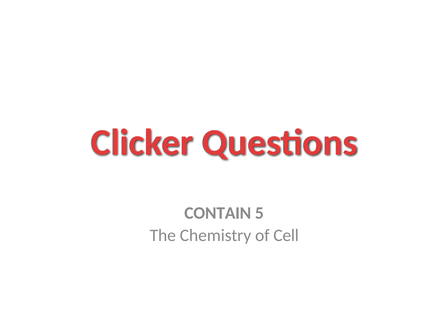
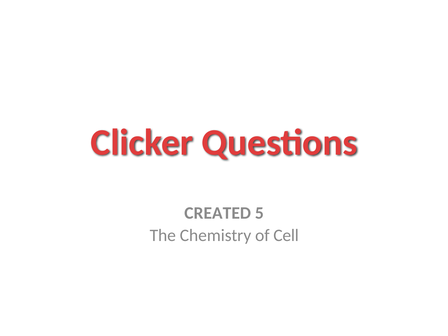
CONTAIN: CONTAIN -> CREATED (218, 213)
